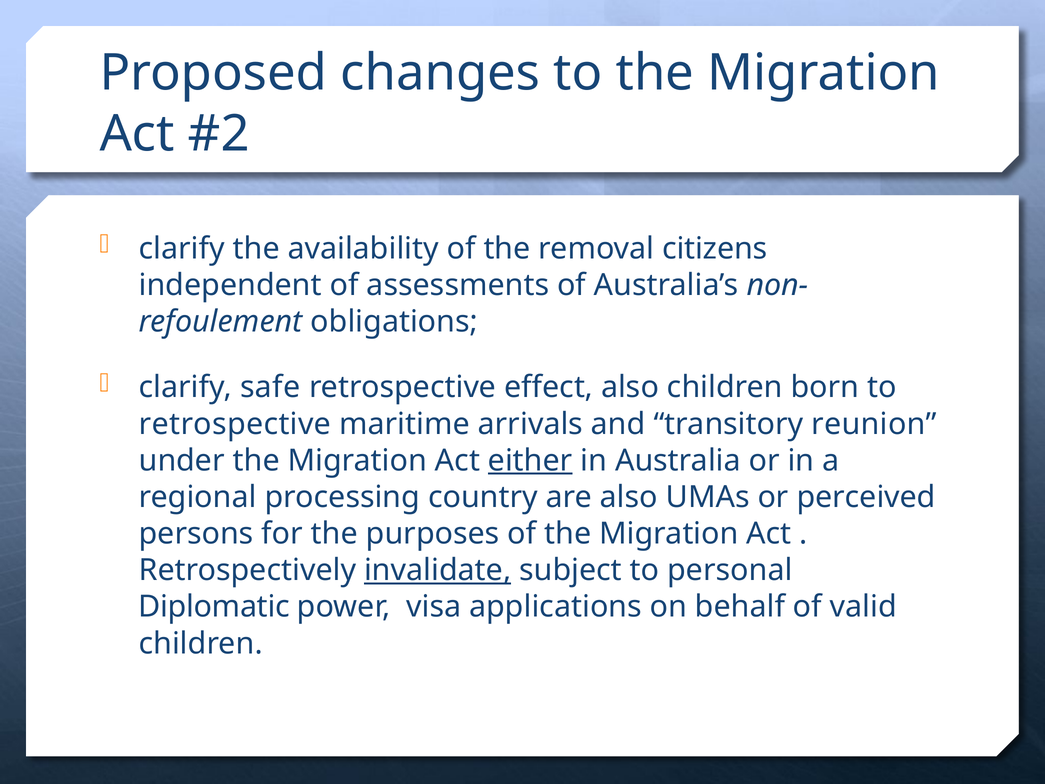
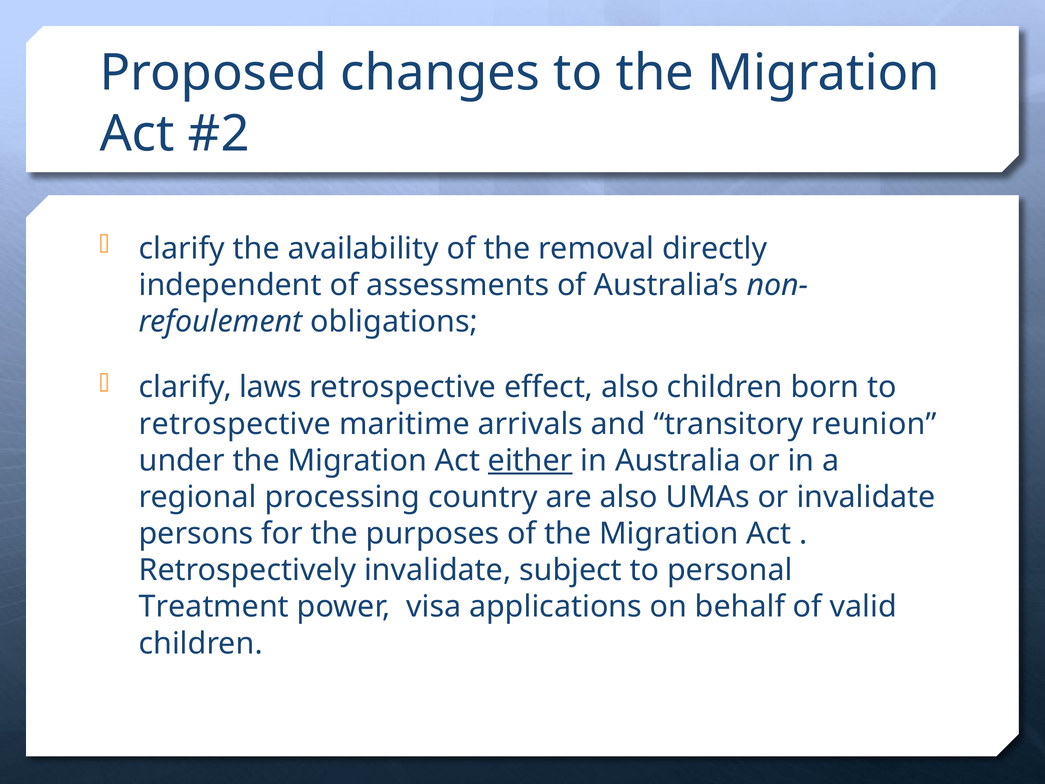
citizens: citizens -> directly (715, 248)
safe: safe -> laws (271, 387)
or perceived: perceived -> invalidate (866, 497)
invalidate underline: present -> none (438, 570)
Diplomatic: Diplomatic -> Treatment (214, 607)
